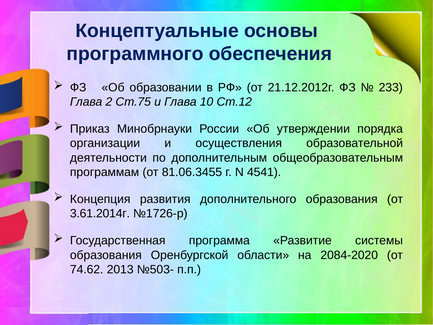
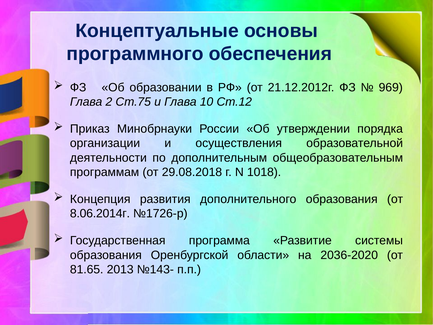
233: 233 -> 969 (391, 87)
81.06.3455: 81.06.3455 -> 29.08.2018 (192, 172)
4541: 4541 -> 1018 (264, 172)
3.61.2014г: 3.61.2014г -> 8.06.2014г (100, 213)
2084-2020: 2084-2020 -> 2036-2020 (349, 255)
74.62: 74.62 -> 81.65 (87, 269)
№503-: №503- -> №143- (155, 269)
